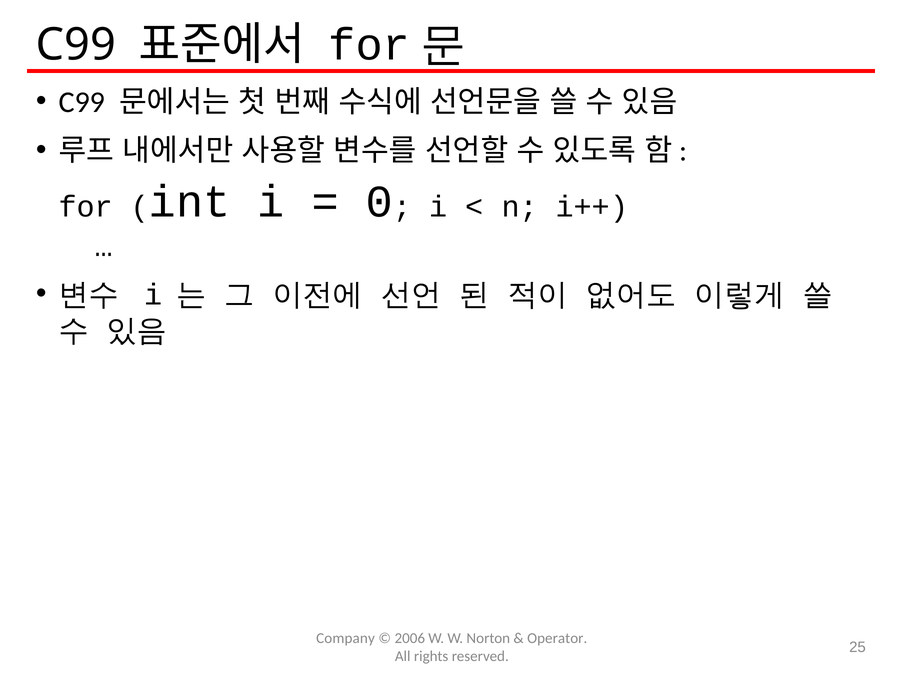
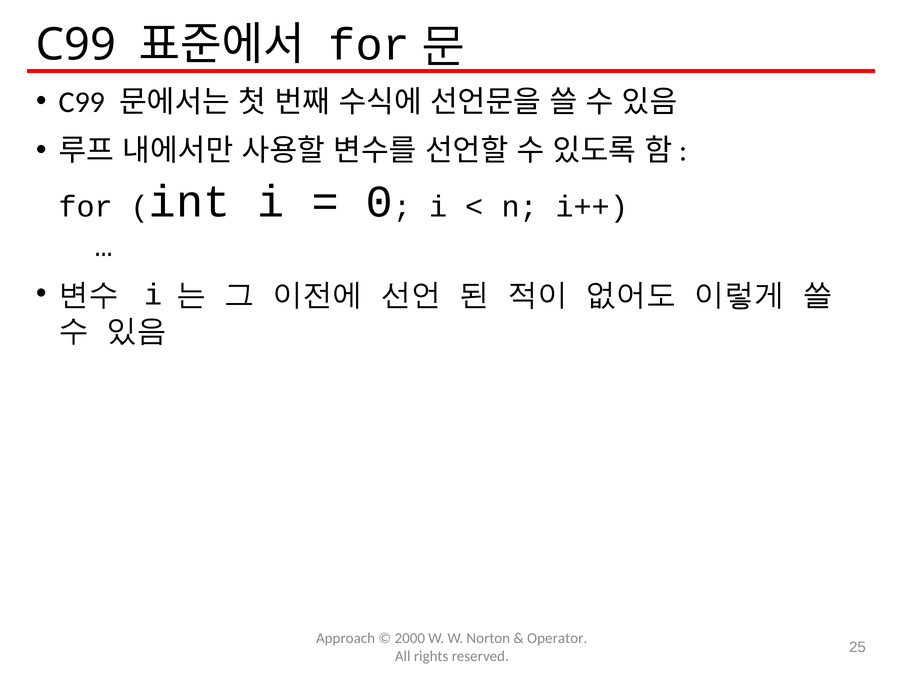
Company: Company -> Approach (346, 638)
2006: 2006 -> 2000 (410, 638)
